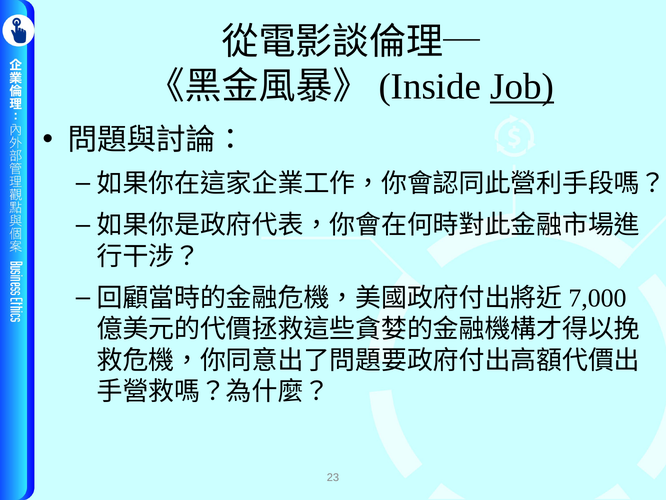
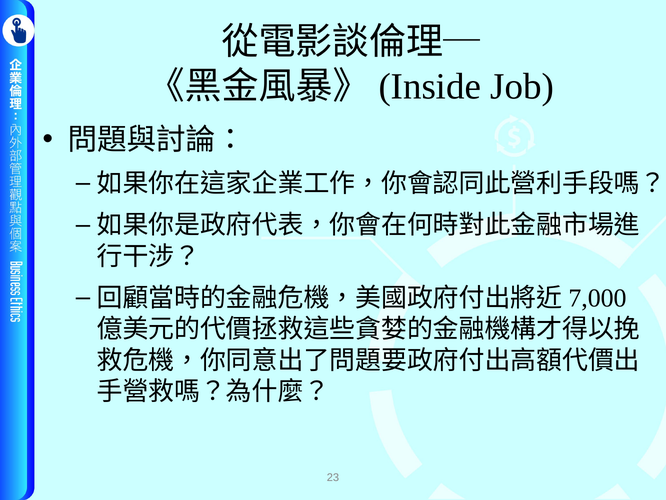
Job underline: present -> none (522, 86)
